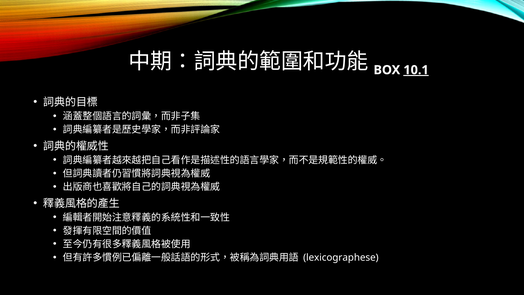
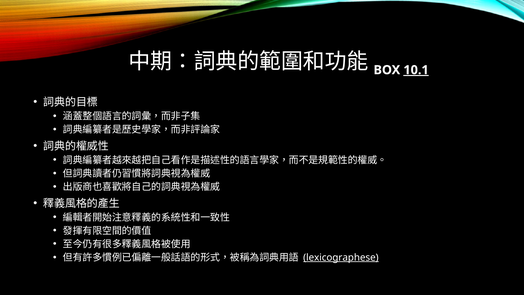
lexicographese underline: none -> present (341, 257)
